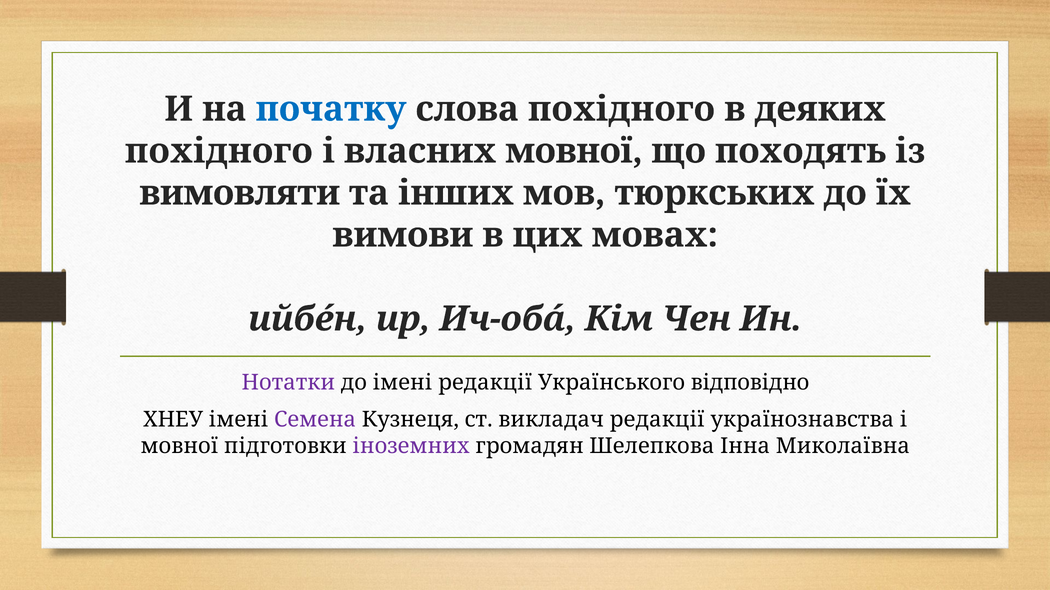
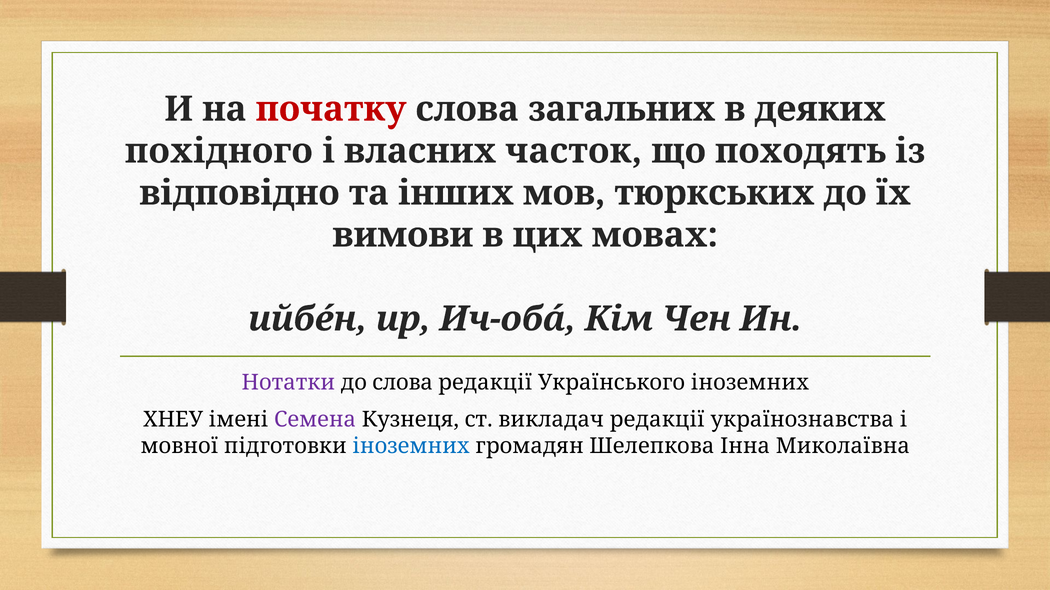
початку colour: blue -> red (331, 109)
слова похідного: похідного -> загальних (622, 109)
власних мовної: мовної -> часток (574, 151)
вимовляти: вимовляти -> відповідно (239, 193)
до імені: імені -> слова (403, 383)
Українського відповідно: відповідно -> іноземних (750, 383)
іноземних colour: purple -> blue (411, 447)
